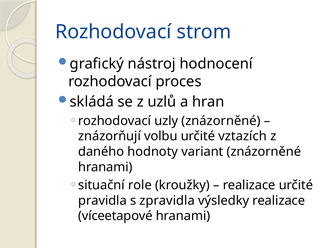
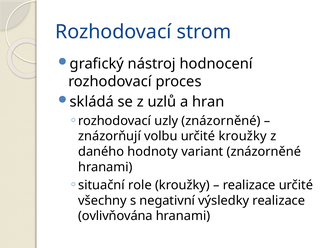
určité vztazích: vztazích -> kroužky (243, 136)
pravidla: pravidla -> všechny (102, 200)
zpravidla: zpravidla -> negativní (167, 200)
víceetapové: víceetapové -> ovlivňována (115, 216)
